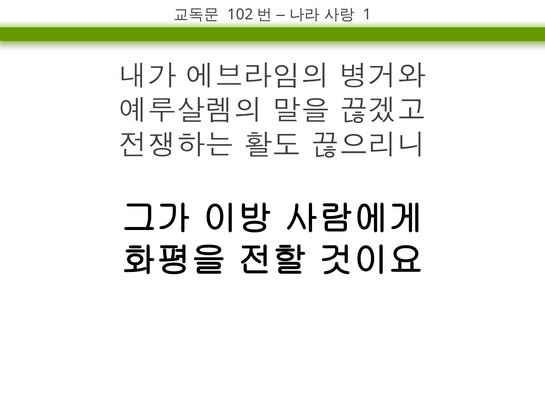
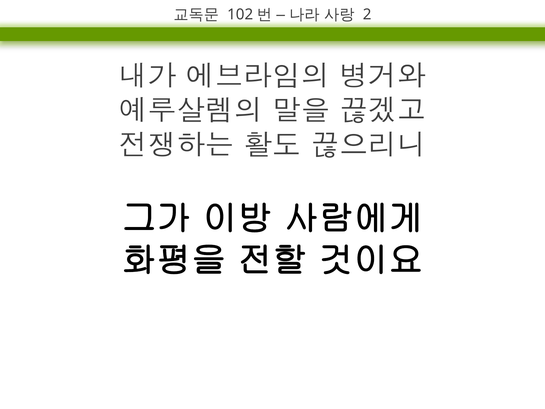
1: 1 -> 2 (367, 15)
